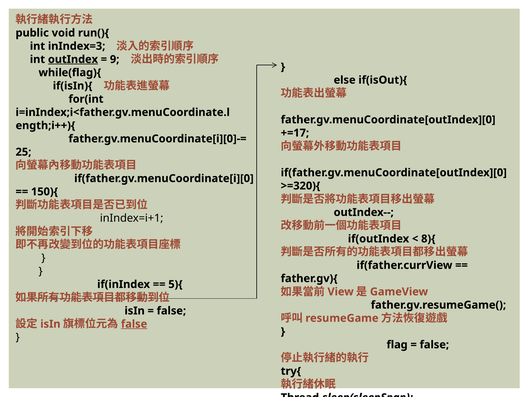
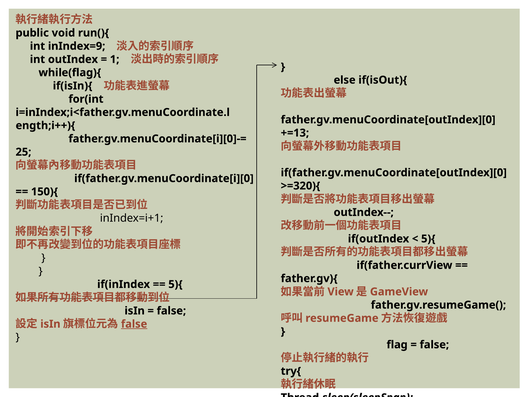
inIndex=3: inIndex=3 -> inIndex=9 (77, 46)
outIndex underline: present -> none (73, 59)
9: 9 -> 1 (115, 59)
+=17: +=17 -> +=13 (295, 133)
8){: 8){ -> 5){ (428, 239)
